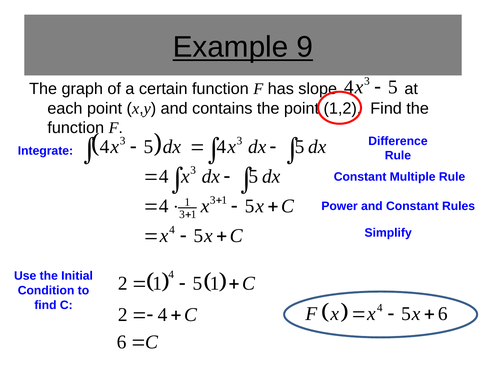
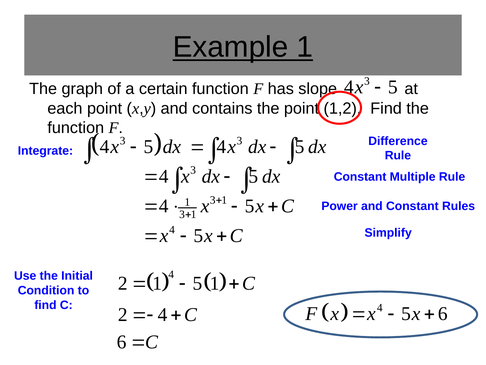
Example 9: 9 -> 1 (305, 47)
